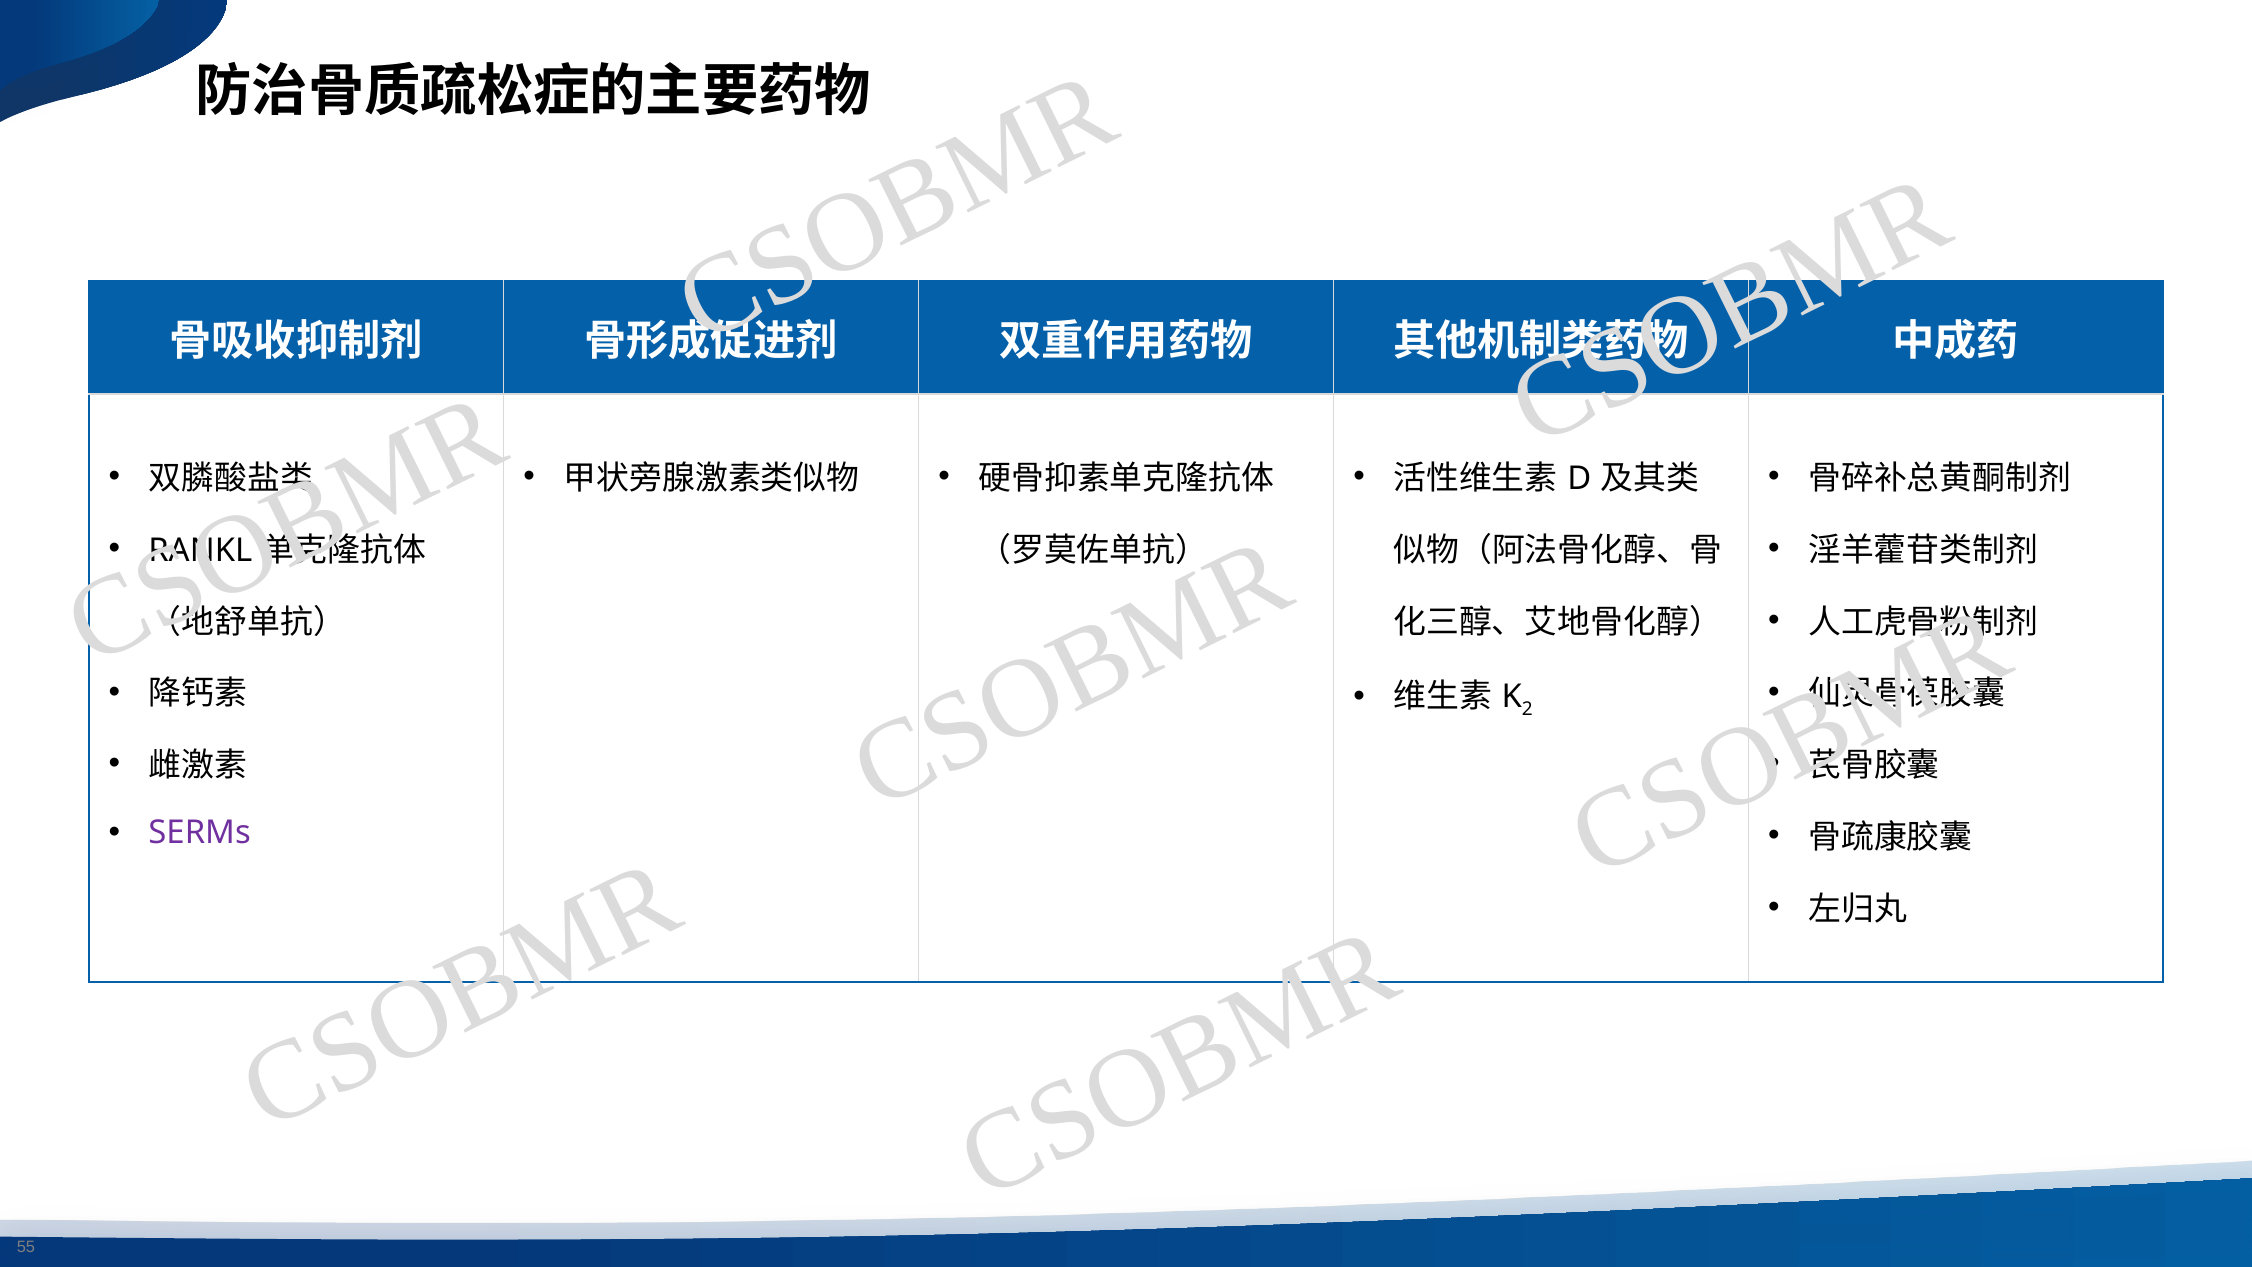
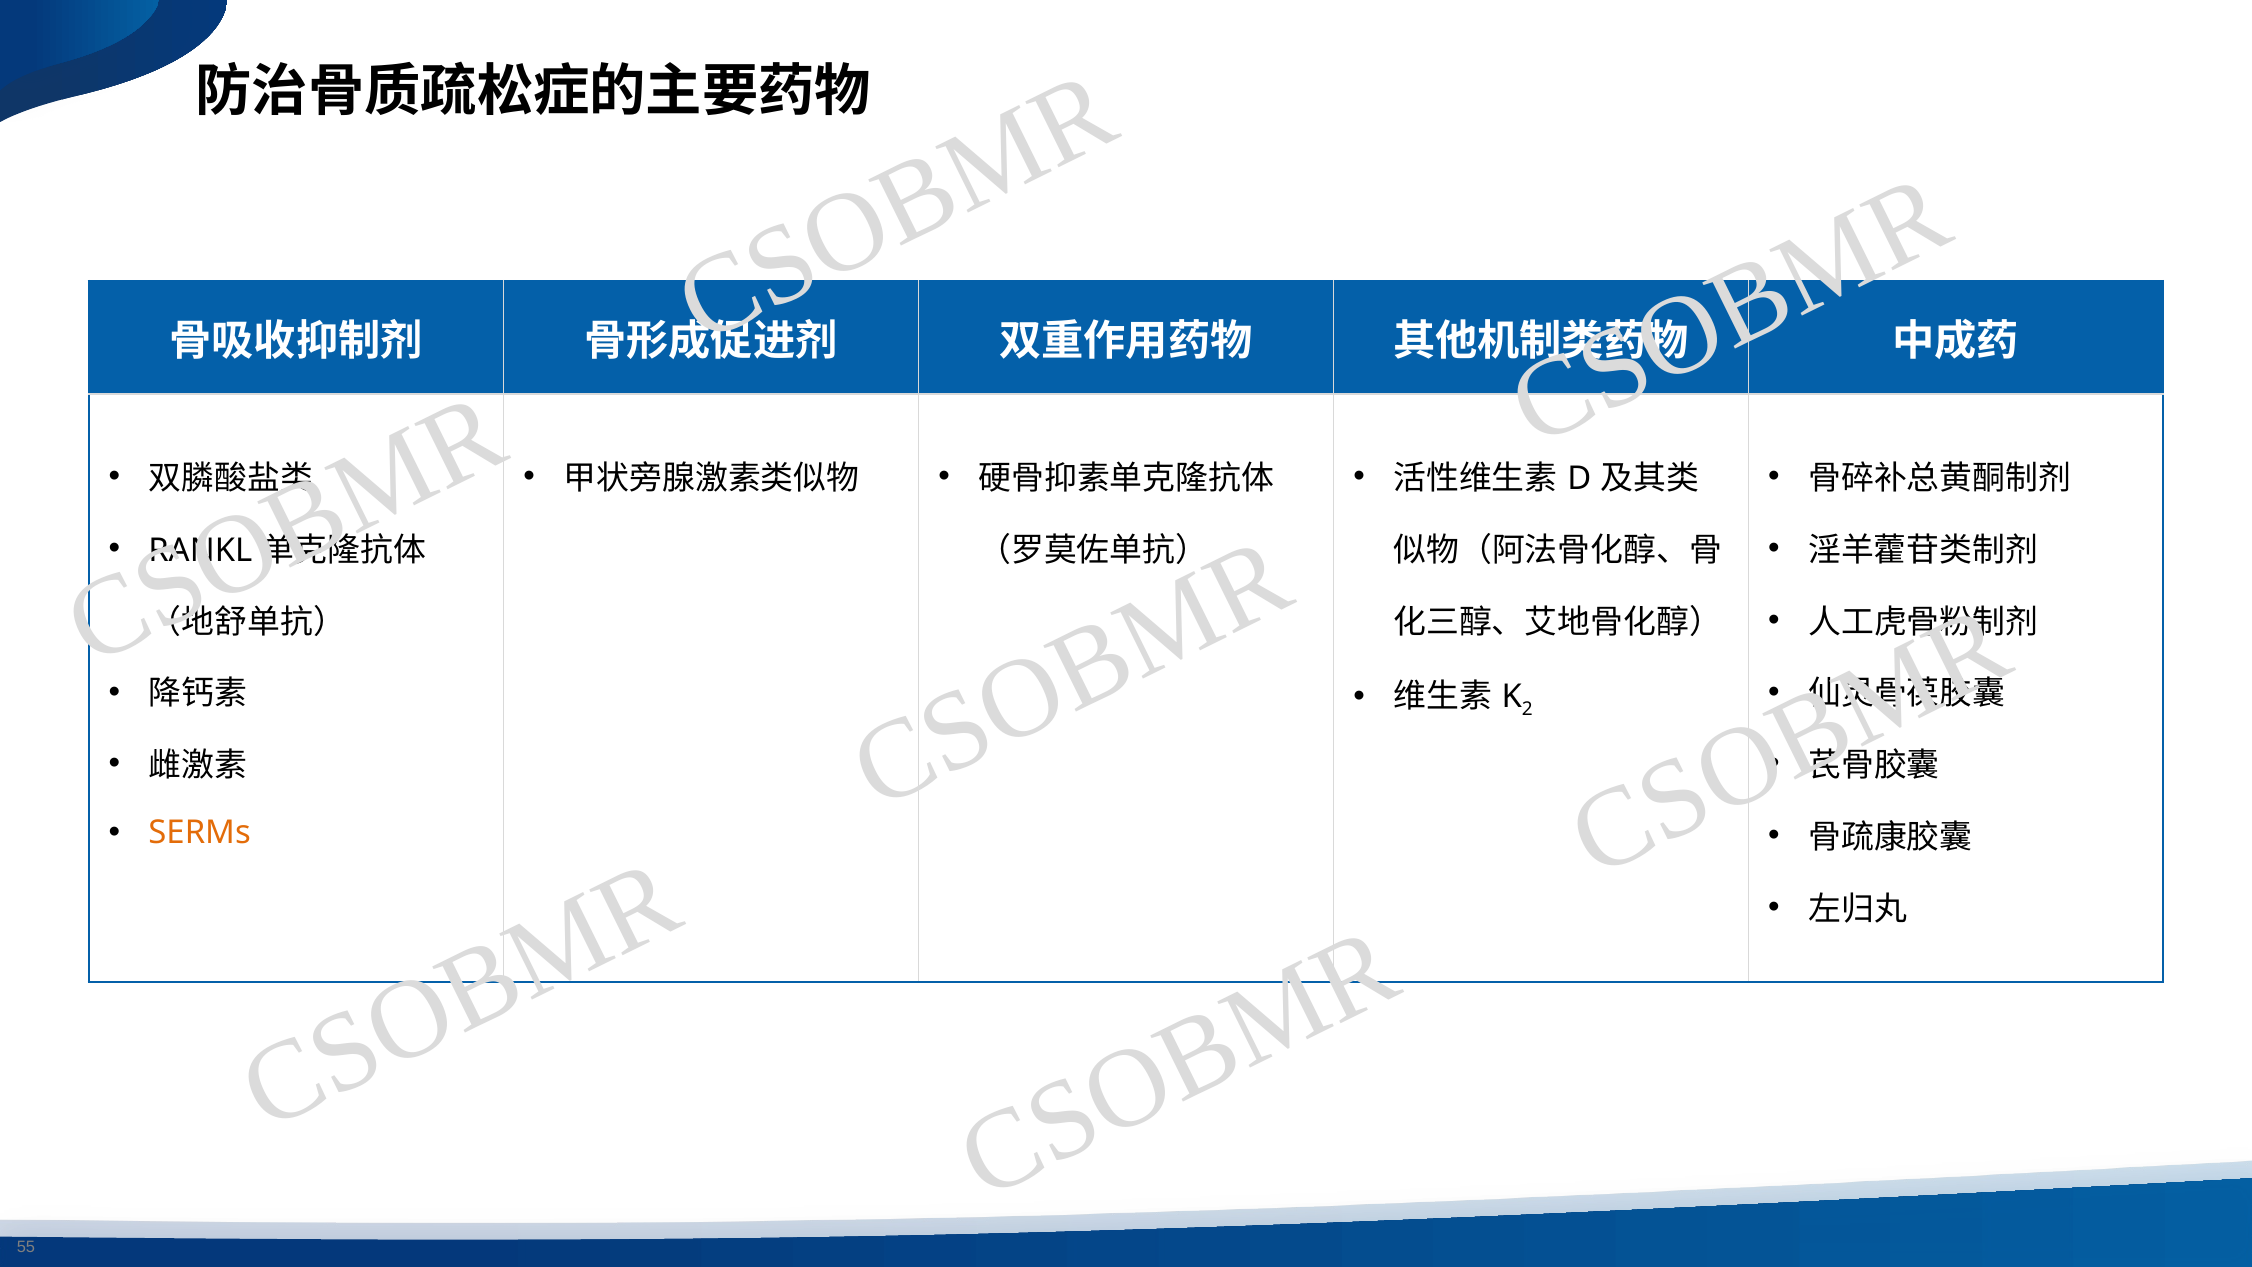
SERMs colour: purple -> orange (200, 833)
